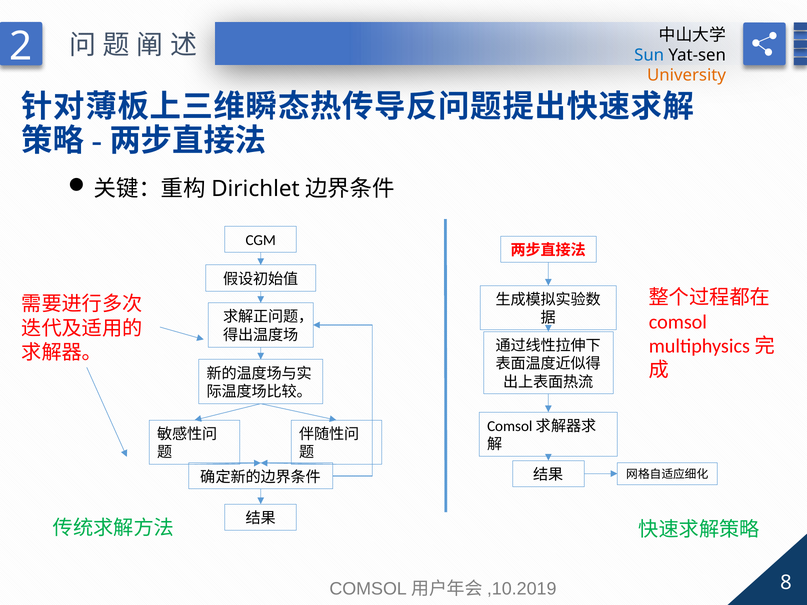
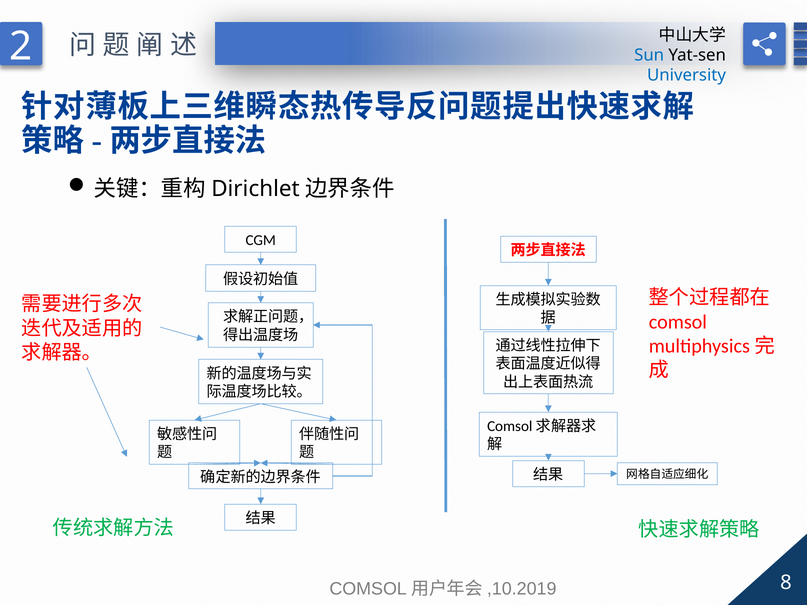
University colour: orange -> blue (687, 75)
